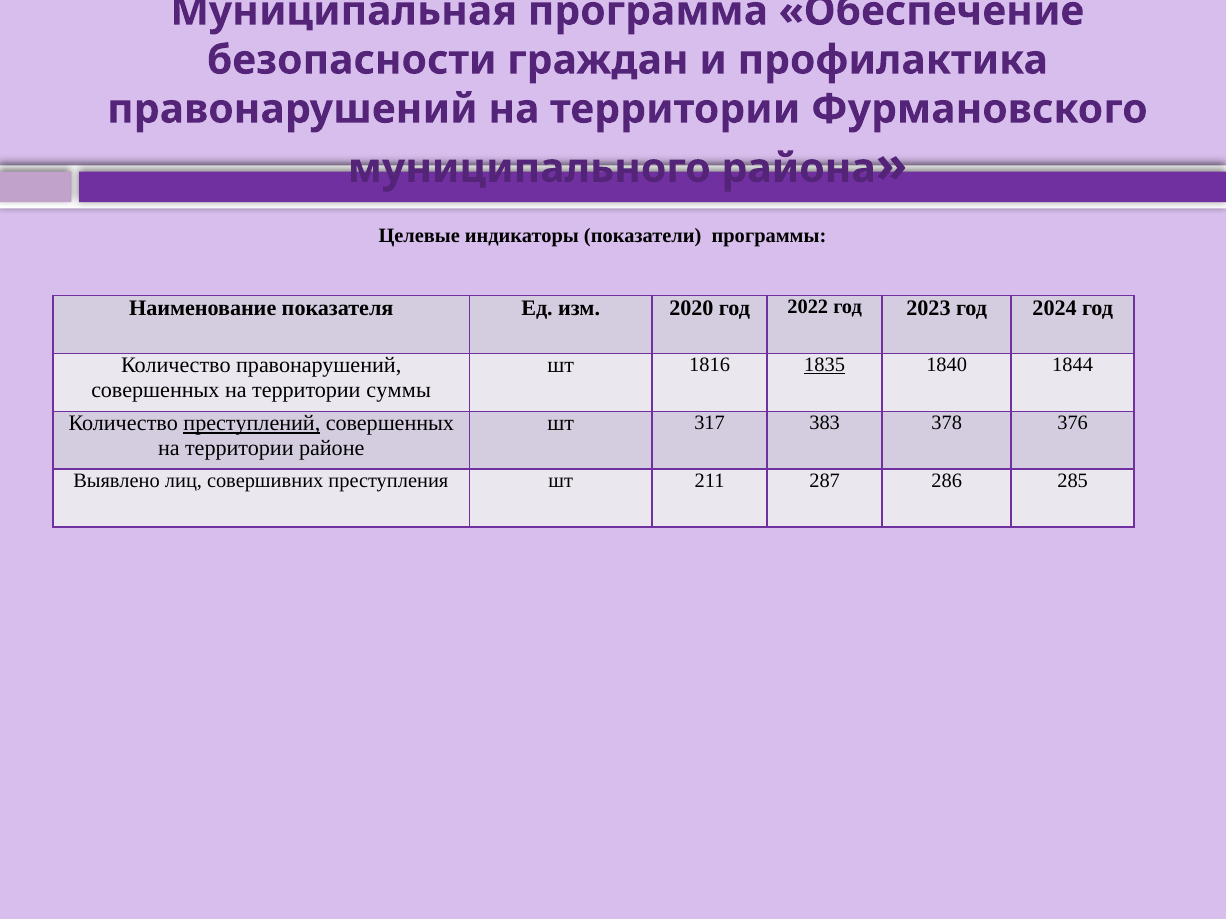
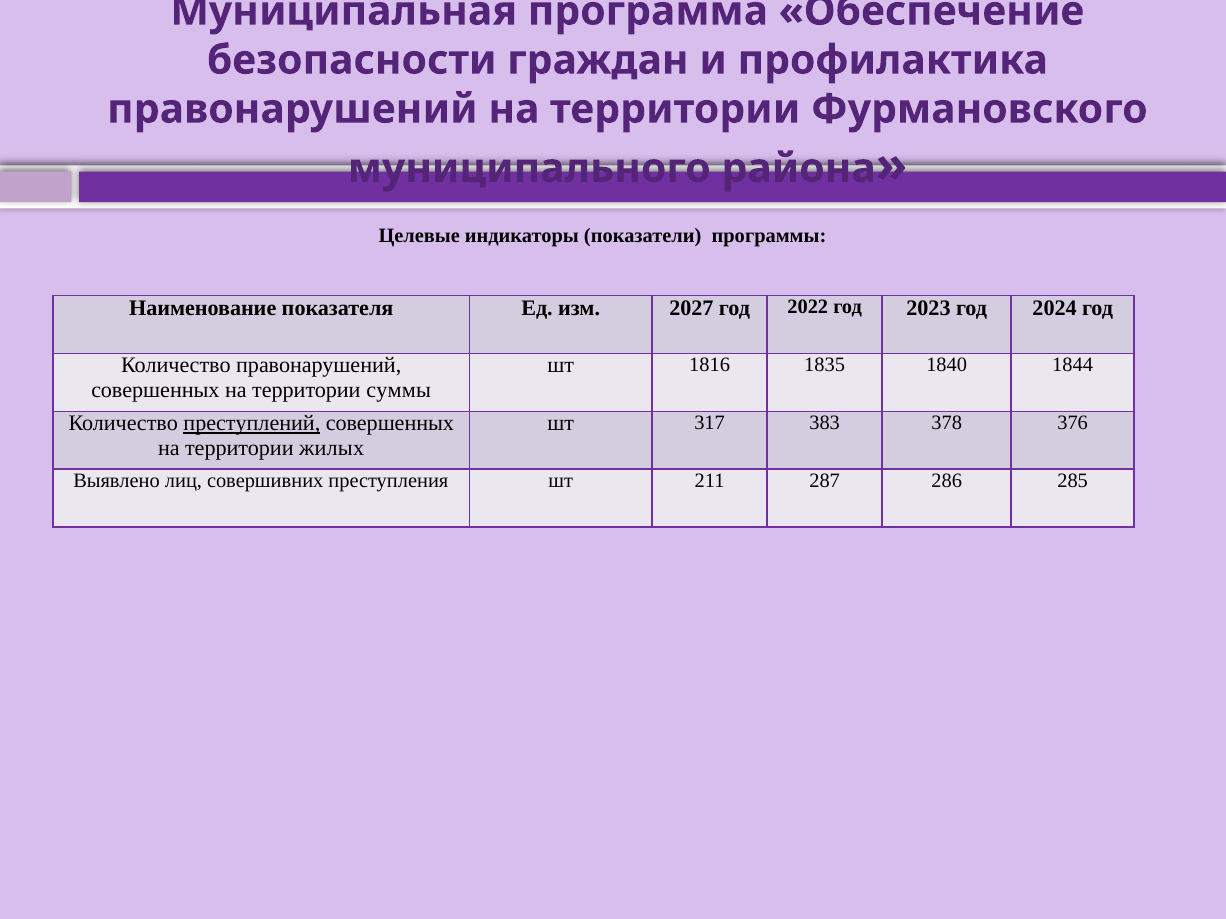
2020: 2020 -> 2027 (691, 308)
1835 underline: present -> none (825, 365)
районе: районе -> жилых (332, 448)
